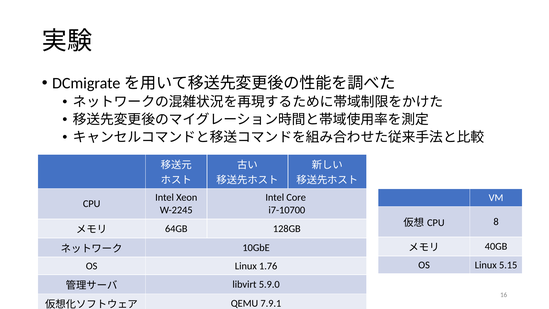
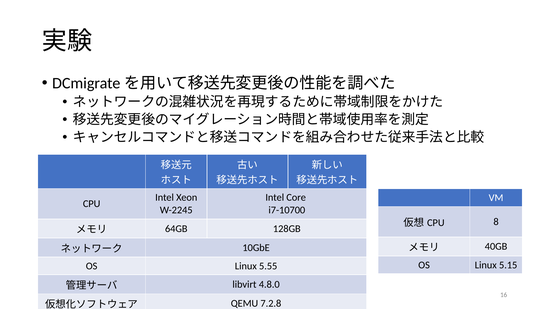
1.76: 1.76 -> 5.55 (268, 266)
5.9.0: 5.9.0 -> 4.8.0 (269, 284)
7.9.1: 7.9.1 -> 7.2.8 (271, 303)
